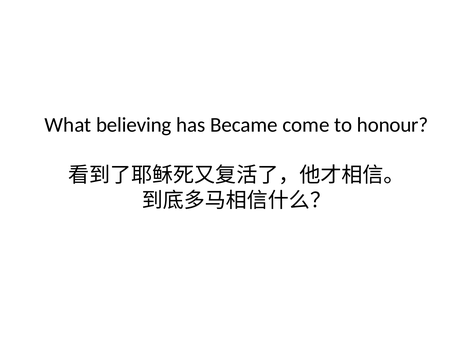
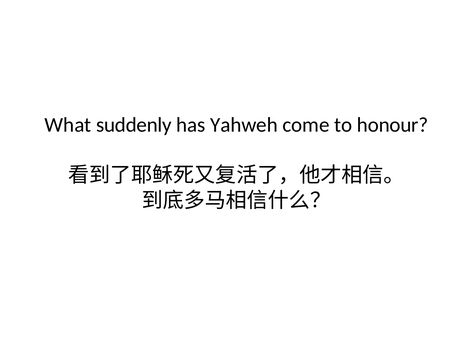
believing: believing -> suddenly (134, 125)
Became: Became -> Yahweh (244, 125)
